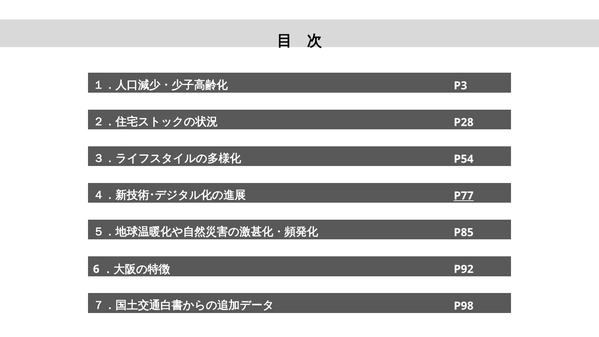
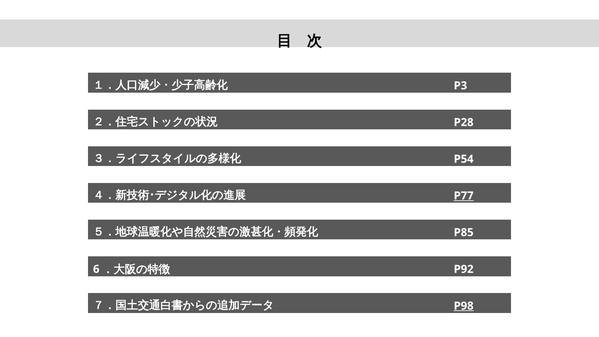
P98 underline: none -> present (464, 306)
